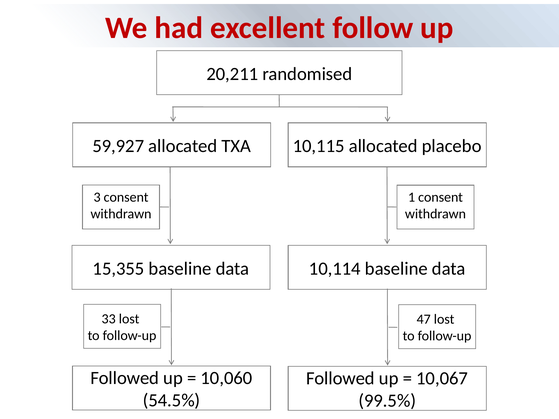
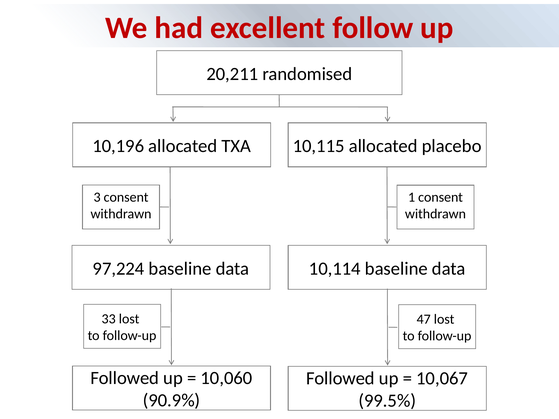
59,927: 59,927 -> 10,196 (118, 146)
15,355: 15,355 -> 97,224 (119, 269)
54.5%: 54.5% -> 90.9% (172, 401)
